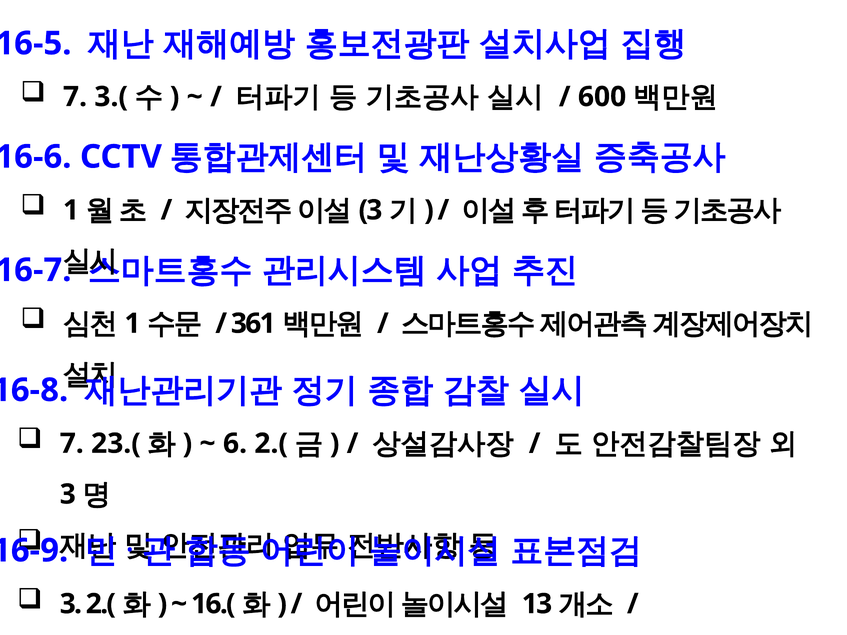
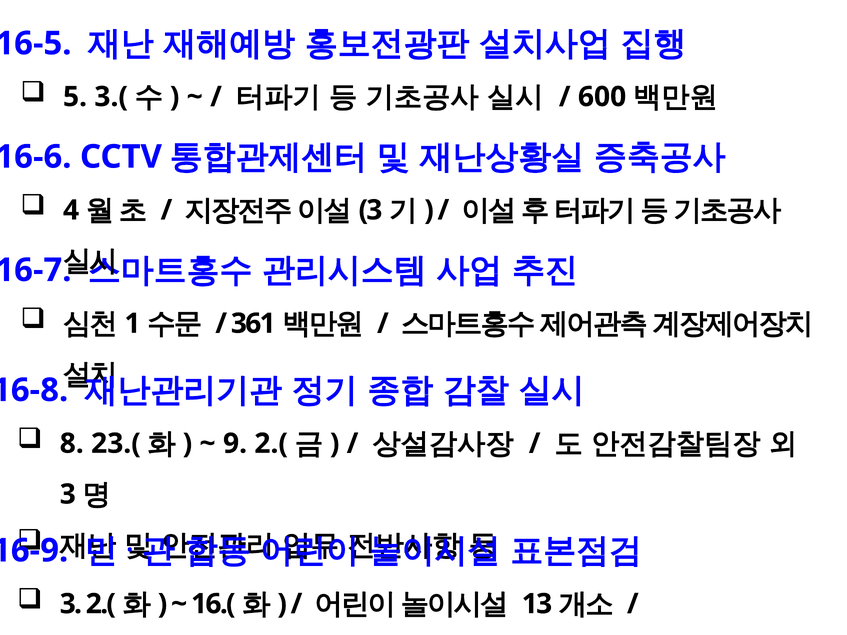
7: 7 -> 5 (75, 97)
1: 1 -> 4 (71, 210)
7: 7 -> 8 (72, 444)
6: 6 -> 9 (235, 444)
